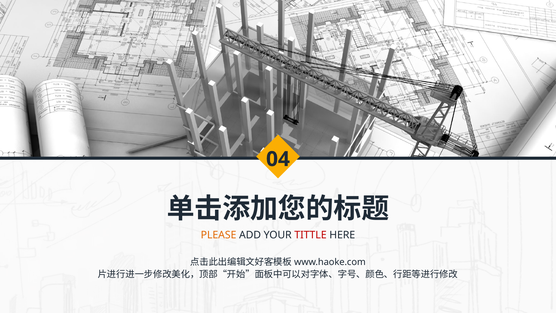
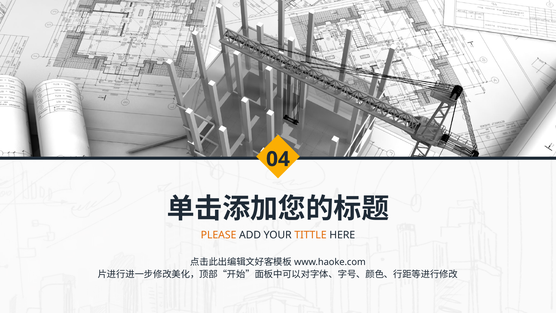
TITTLE colour: red -> orange (310, 235)
